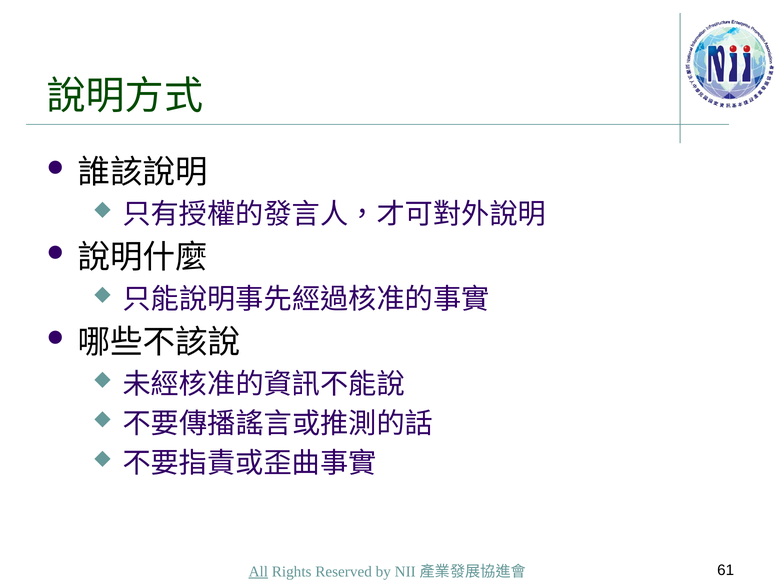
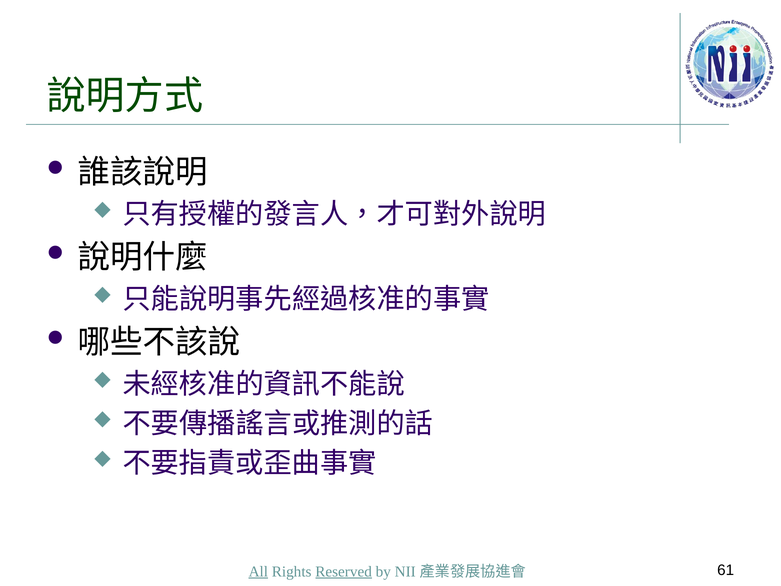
Reserved underline: none -> present (344, 571)
